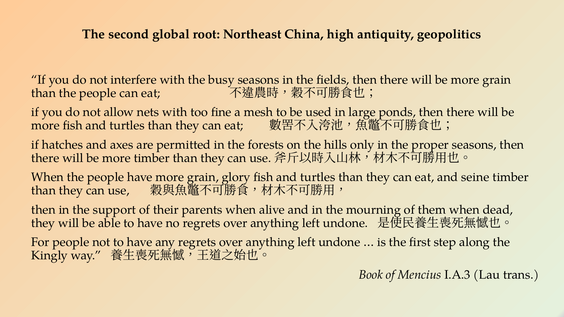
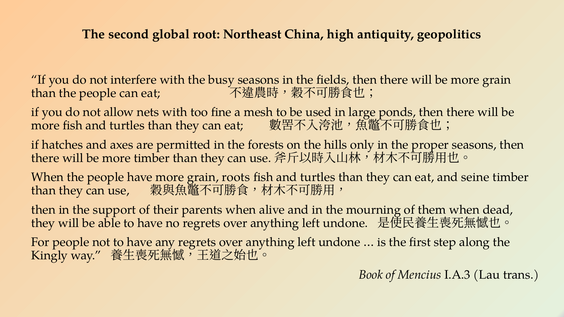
glory: glory -> roots (236, 177)
